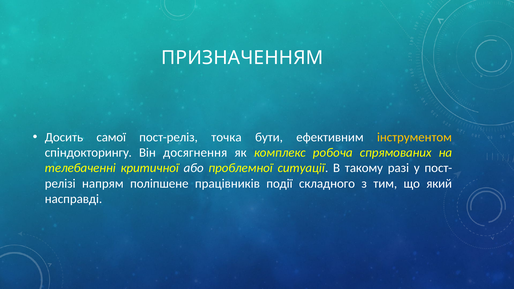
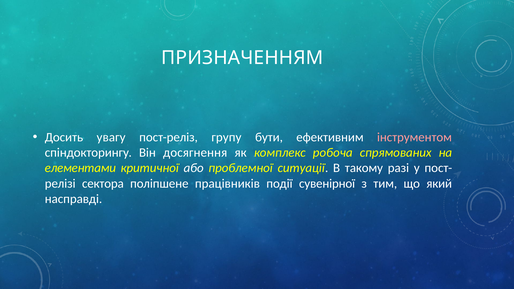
самої: самої -> увагу (111, 137)
точка: точка -> групу (226, 137)
інструментом colour: yellow -> pink (414, 137)
телебаченні: телебаченні -> елементами (80, 168)
напрям: напрям -> сектора (103, 184)
складного: складного -> сувенірної (327, 184)
